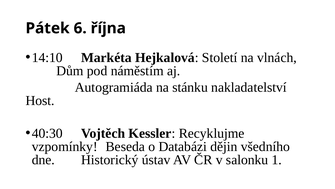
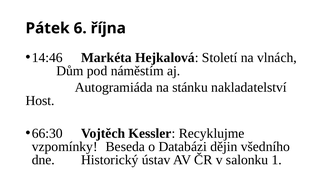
14:10: 14:10 -> 14:46 (47, 58)
40:30: 40:30 -> 66:30 (47, 133)
